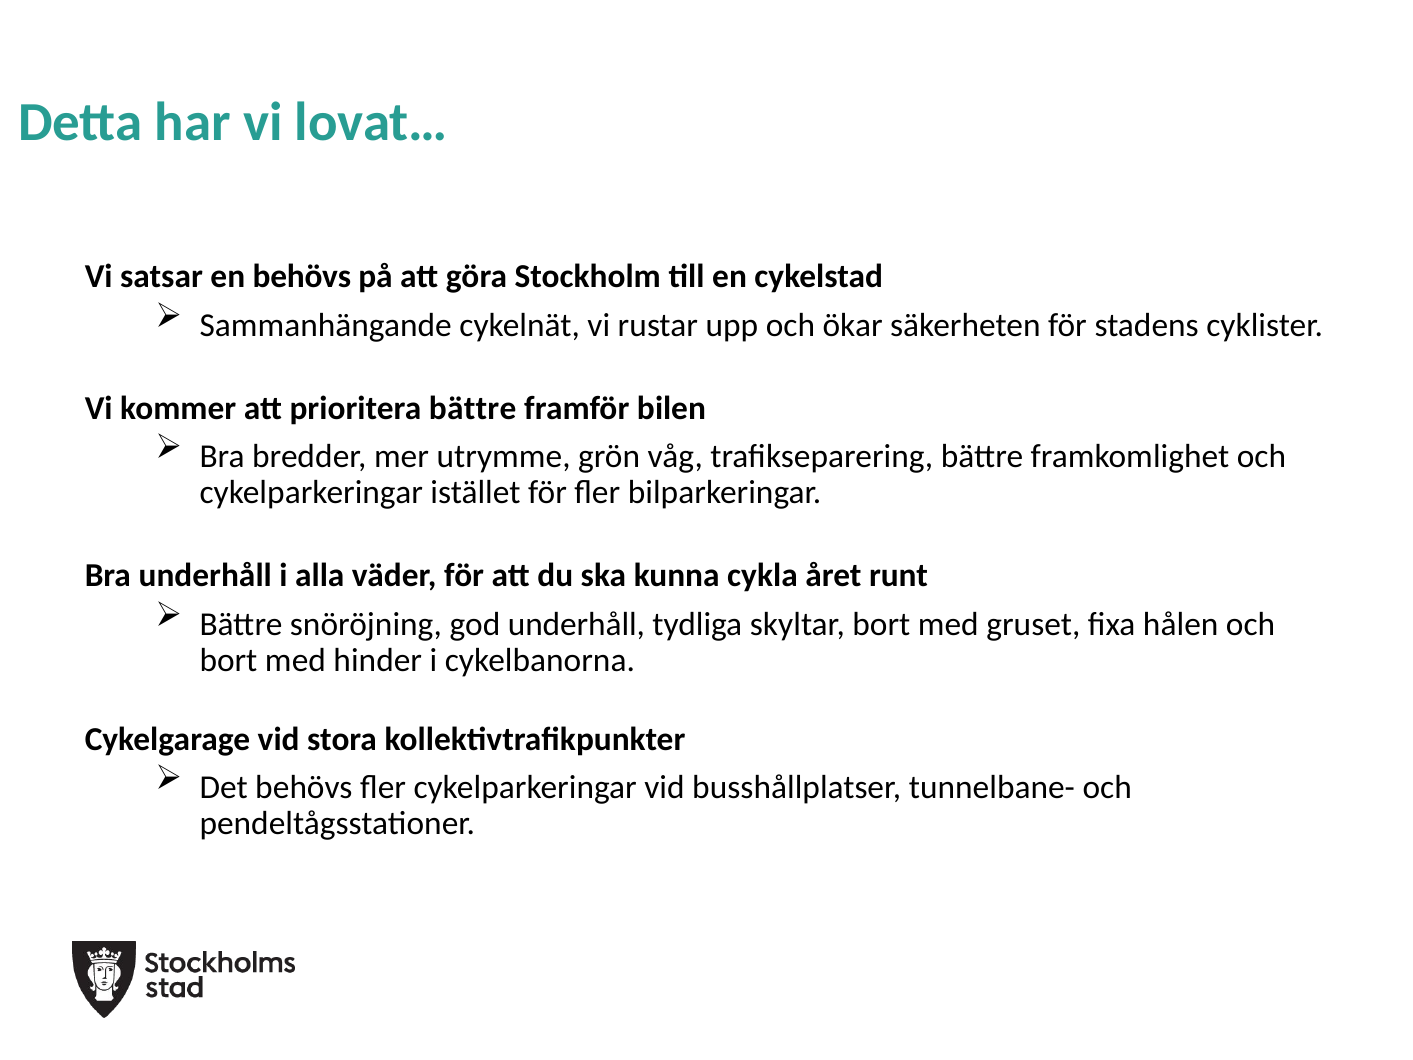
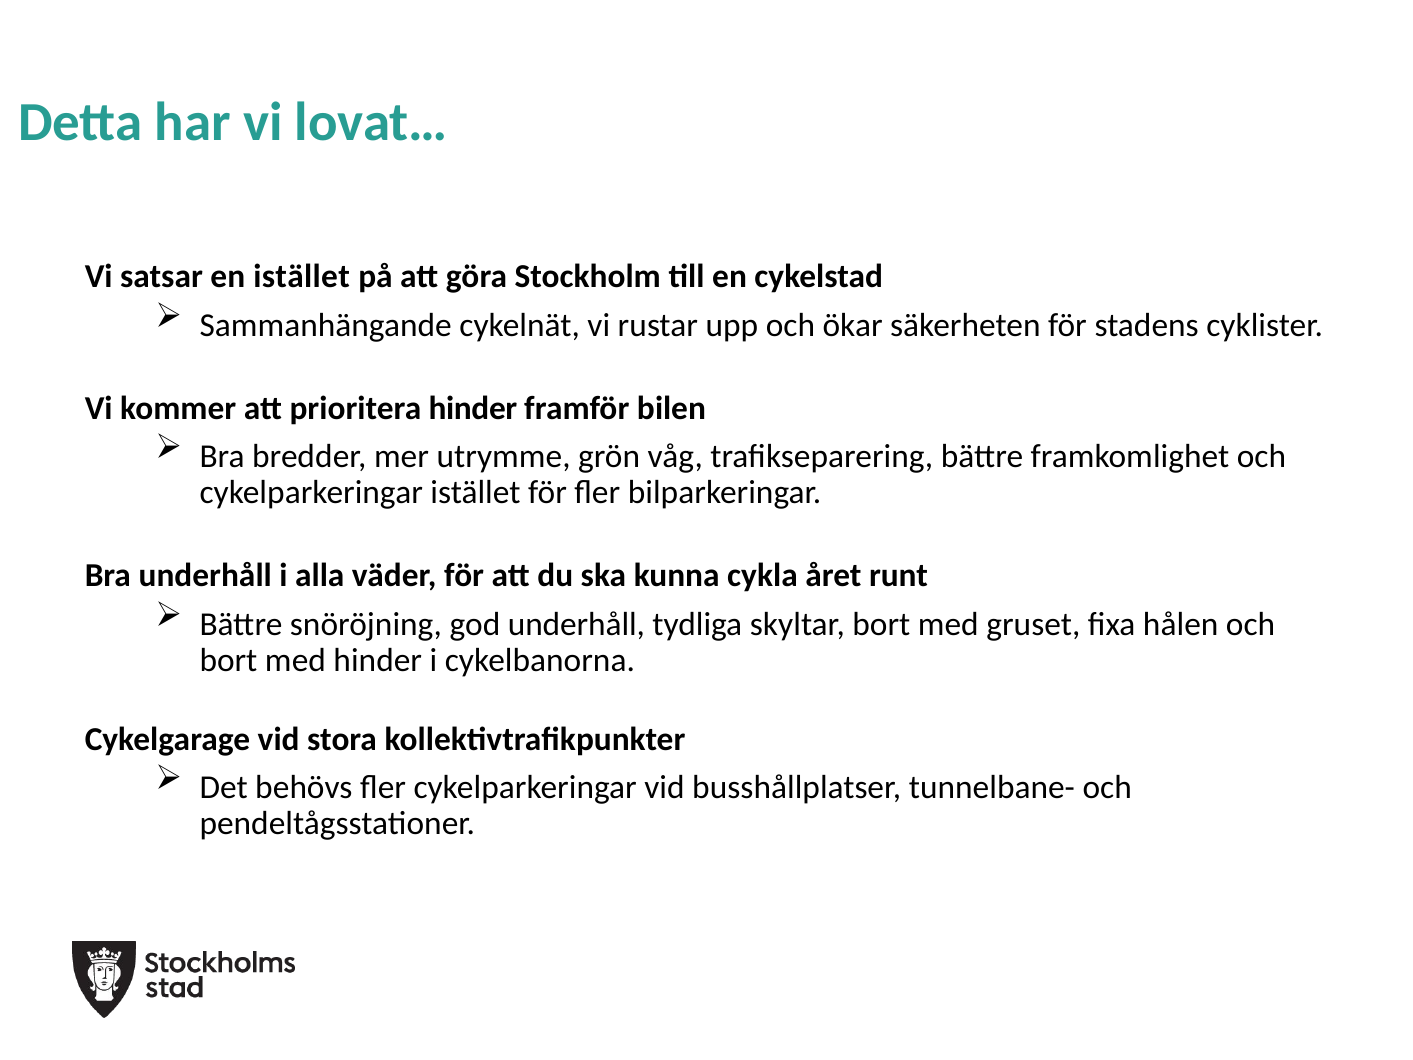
en behövs: behövs -> istället (302, 277)
prioritera bättre: bättre -> hinder (473, 408)
